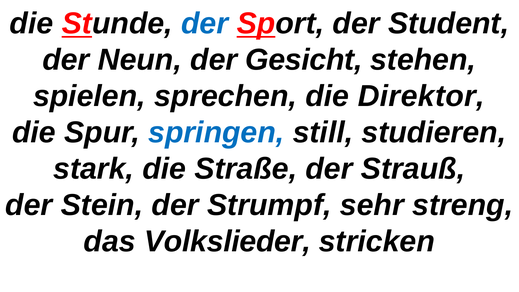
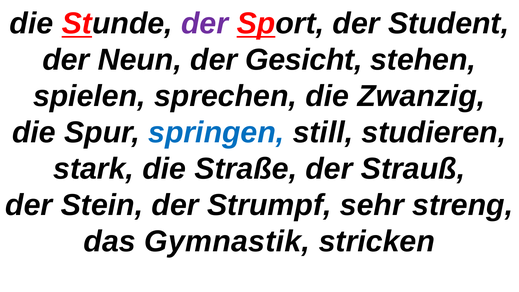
der colour: blue -> purple (205, 23)
Direktor: Direktor -> Zwanzig (421, 96)
Volkslieder: Volkslieder -> Gymnastik (227, 241)
